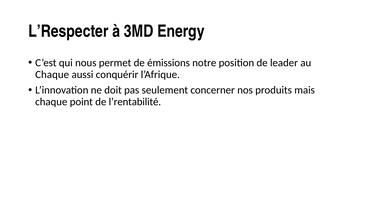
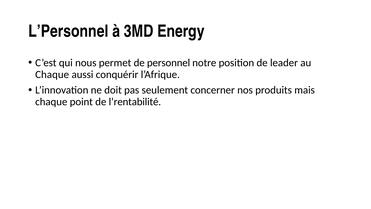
L’Respecter: L’Respecter -> L’Personnel (68, 31)
émissions: émissions -> personnel (169, 63)
